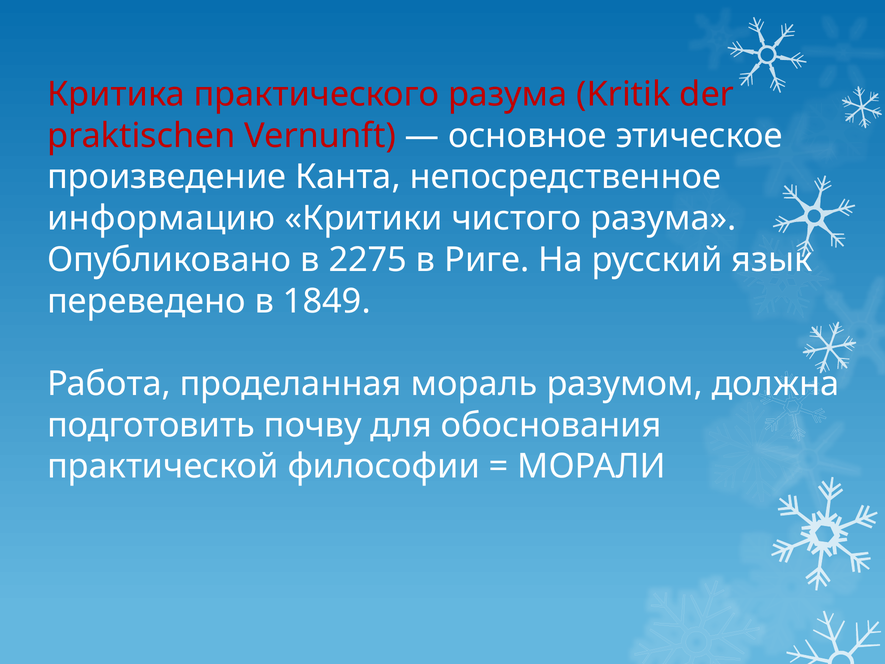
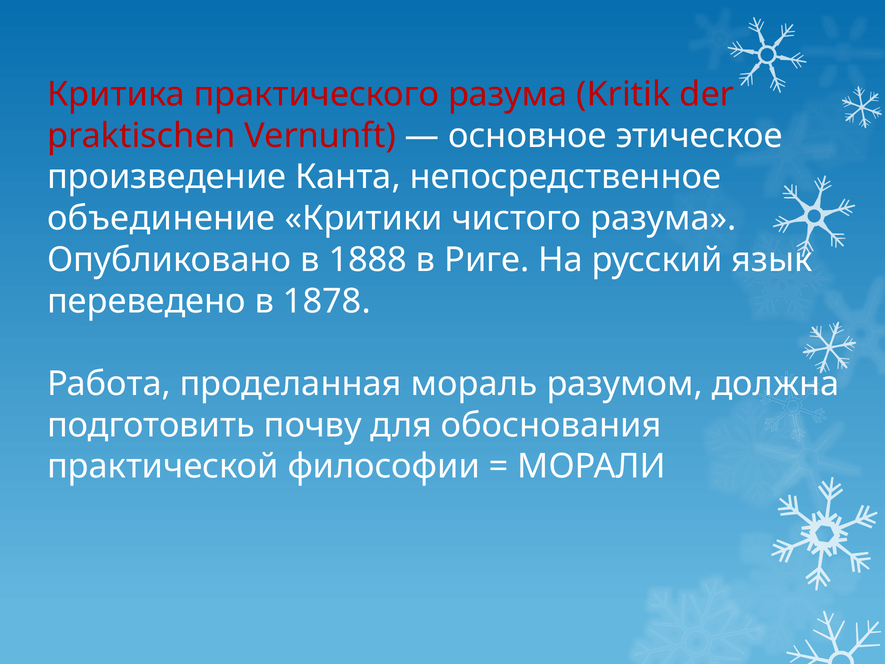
информацию: информацию -> объединение (161, 218)
2275: 2275 -> 1888 (368, 260)
1849: 1849 -> 1878 (327, 301)
